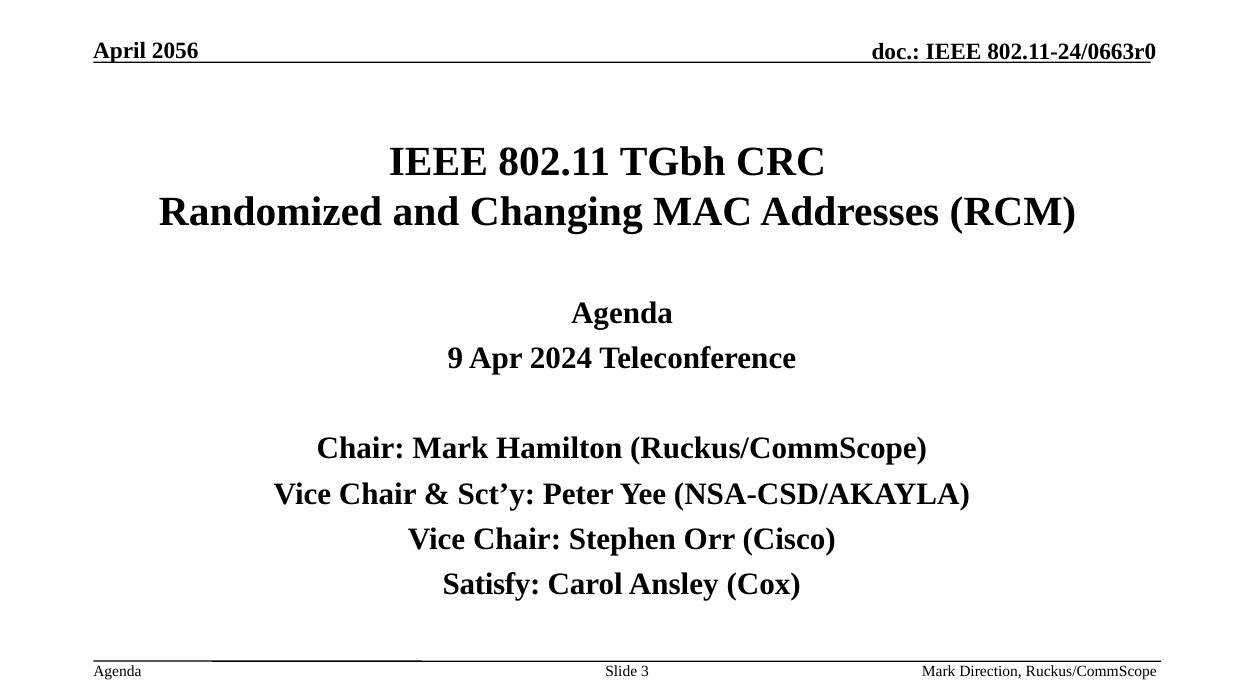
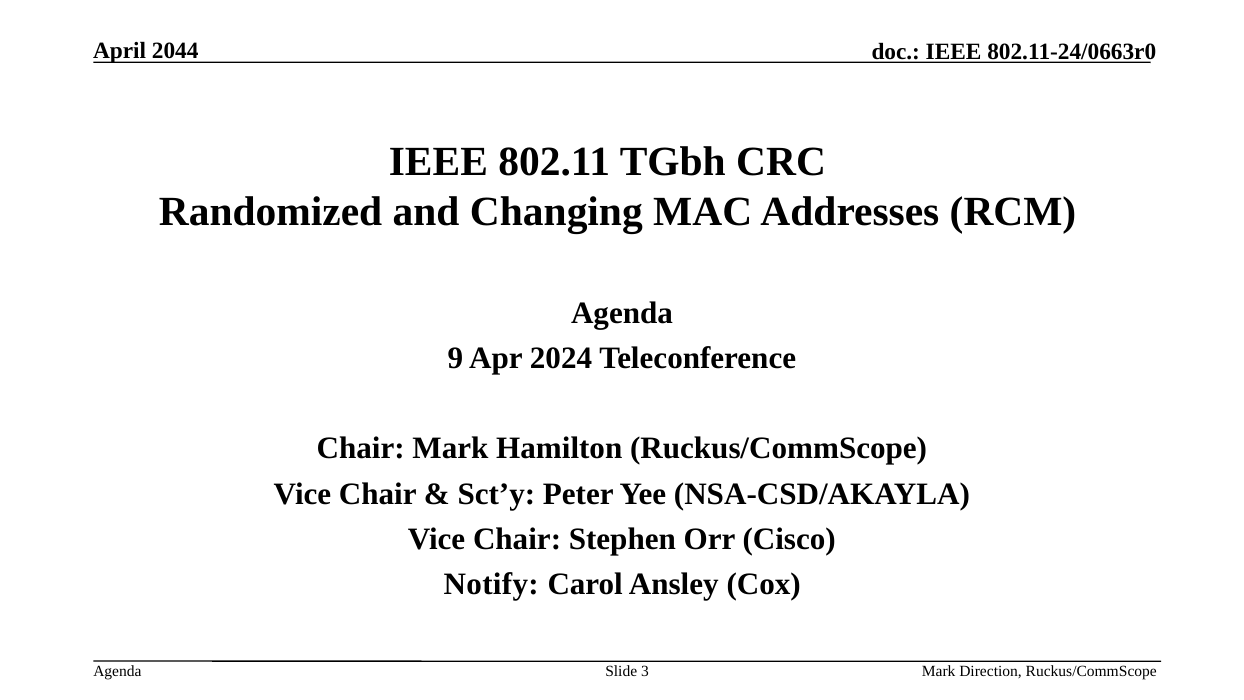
2056: 2056 -> 2044 (175, 51)
Satisfy: Satisfy -> Notify (491, 584)
